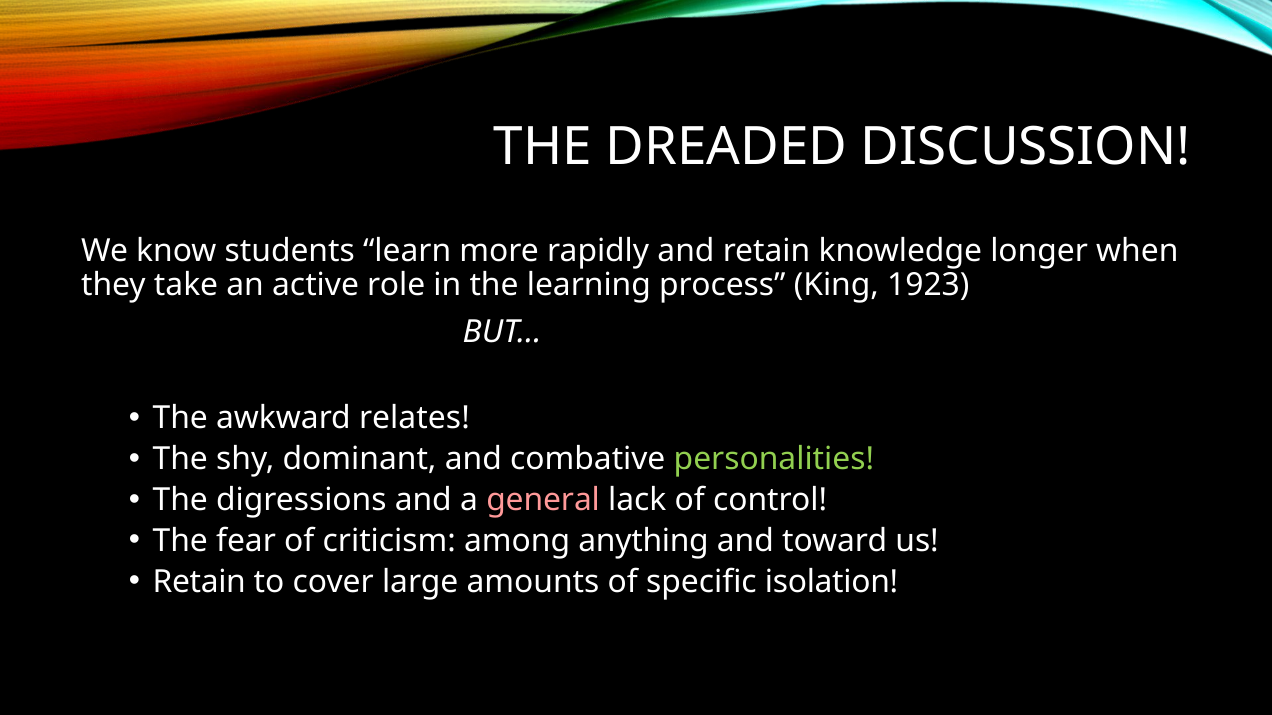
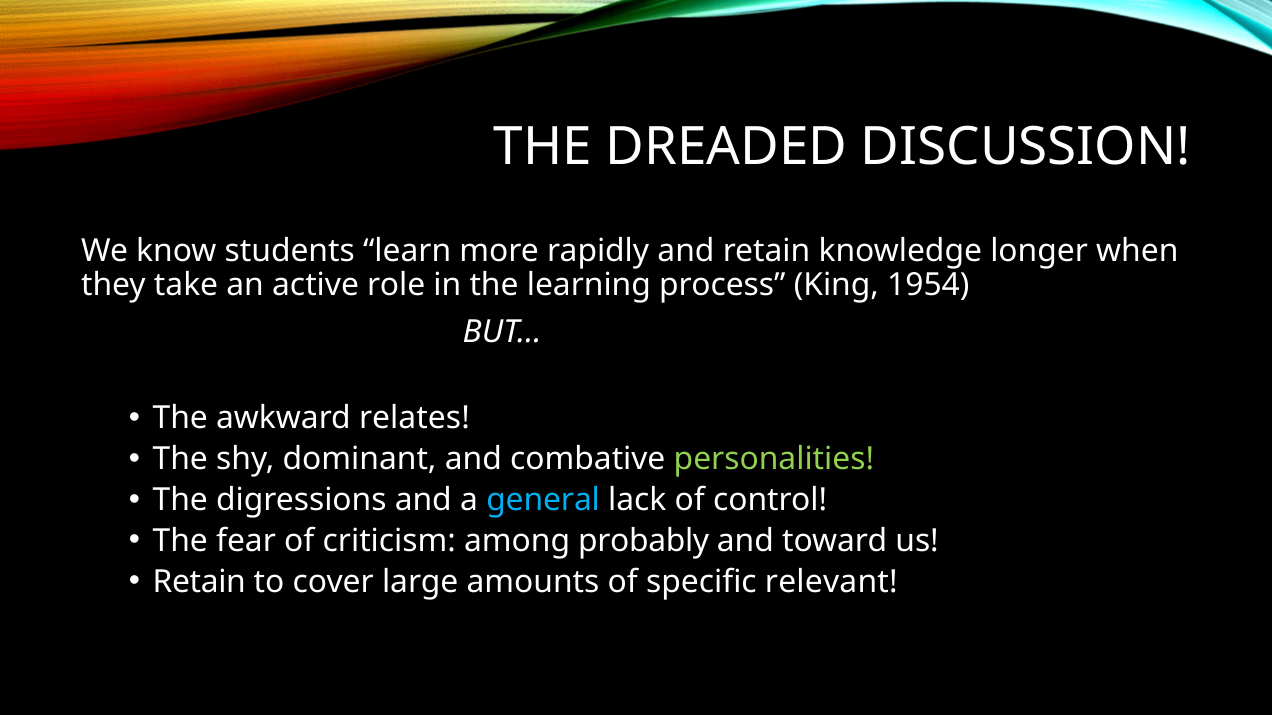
1923: 1923 -> 1954 (928, 285)
general colour: pink -> light blue (543, 500)
anything: anything -> probably (644, 541)
isolation: isolation -> relevant (831, 582)
